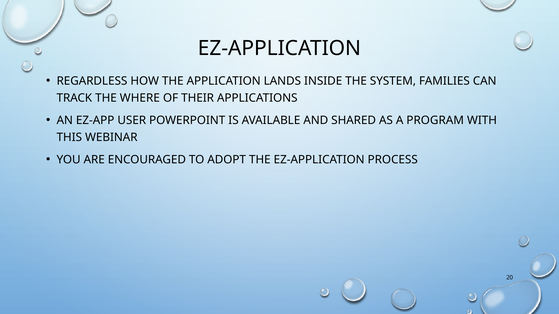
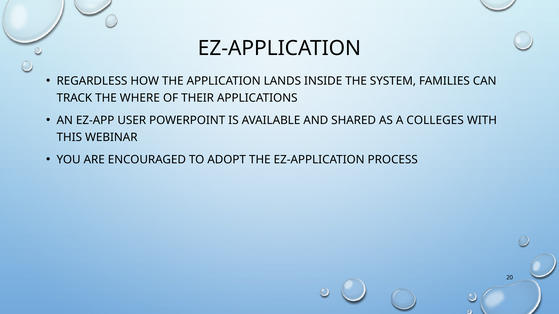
PROGRAM: PROGRAM -> COLLEGES (435, 121)
